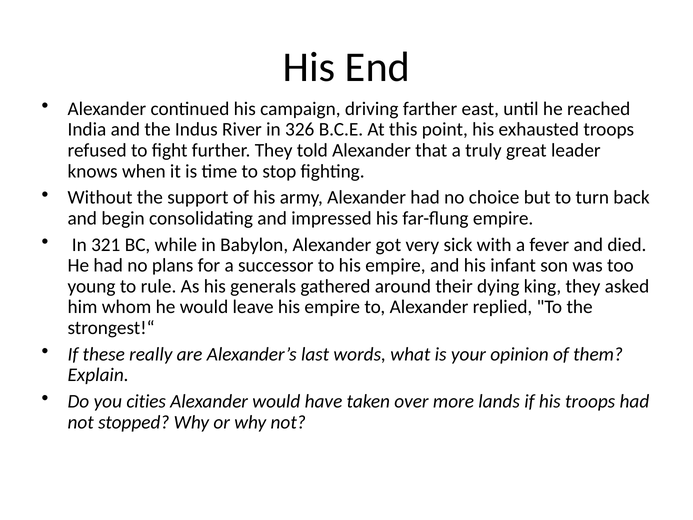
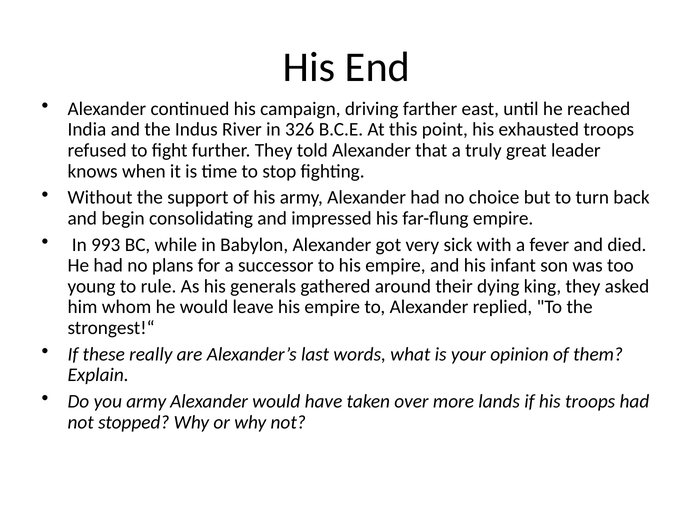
321: 321 -> 993 (106, 245)
you cities: cities -> army (146, 401)
